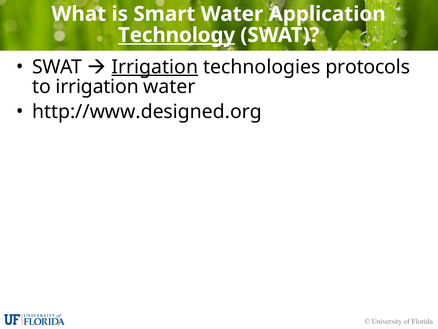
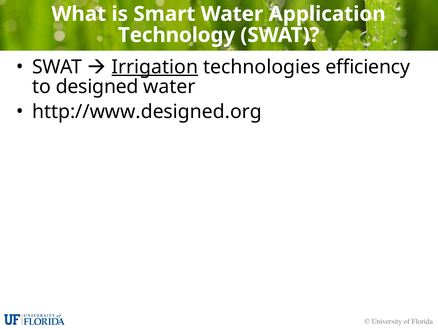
Technology underline: present -> none (177, 35)
protocols: protocols -> efficiency (368, 67)
to irrigation: irrigation -> designed (97, 87)
